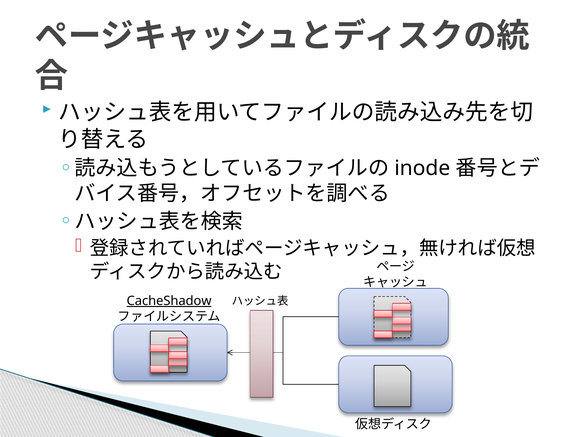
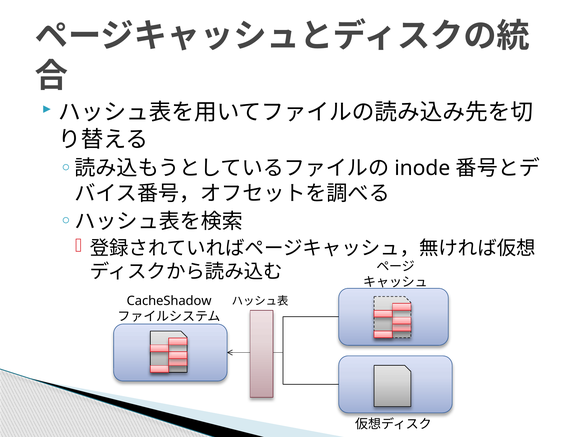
CacheShadow underline: present -> none (169, 301)
